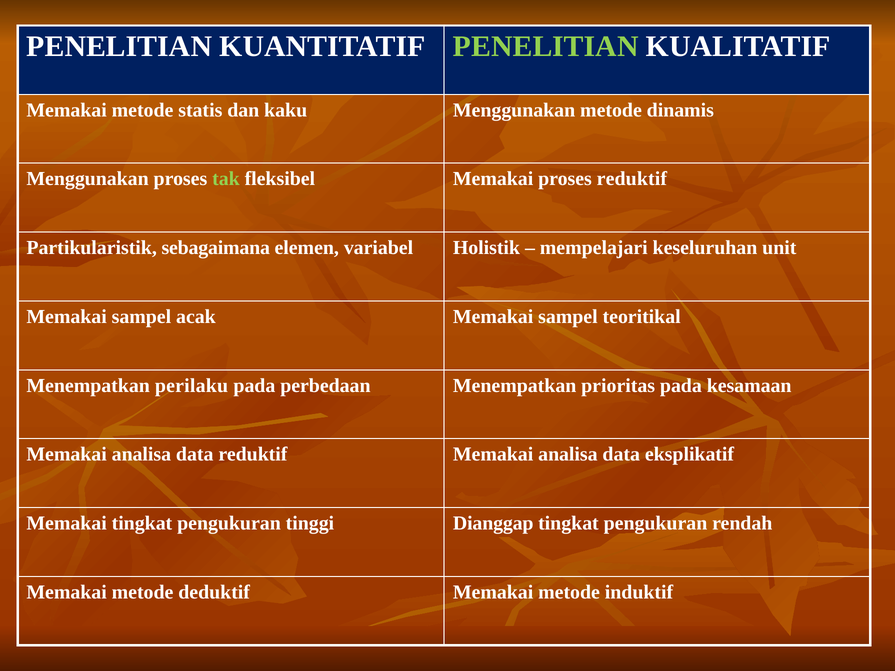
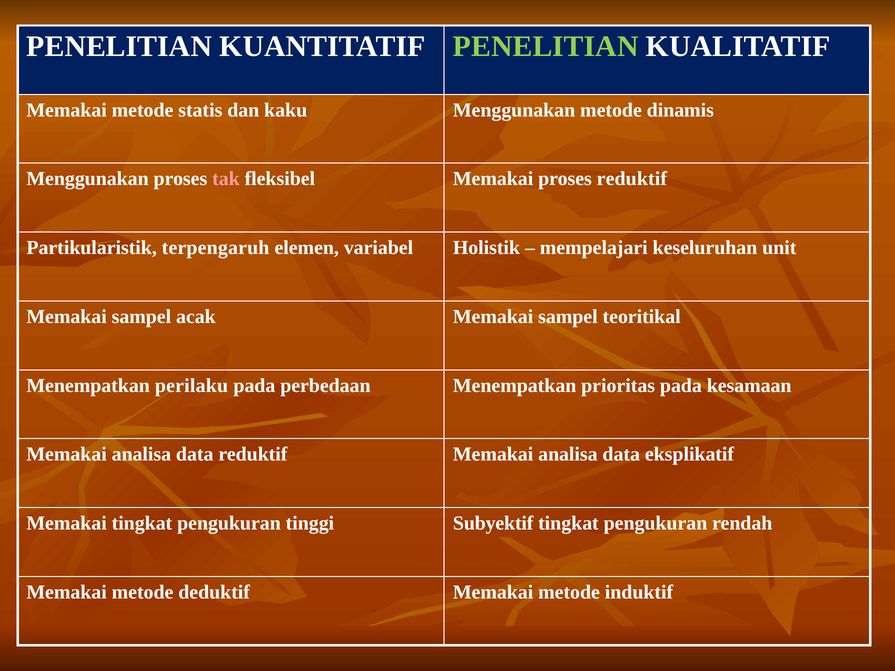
tak colour: light green -> pink (226, 179)
sebagaimana: sebagaimana -> terpengaruh (216, 248)
Dianggap: Dianggap -> Subyektif (493, 523)
